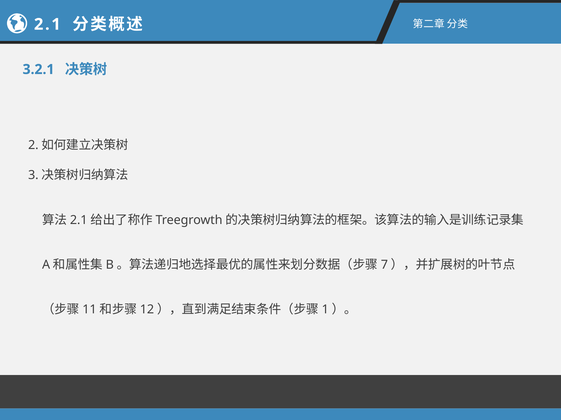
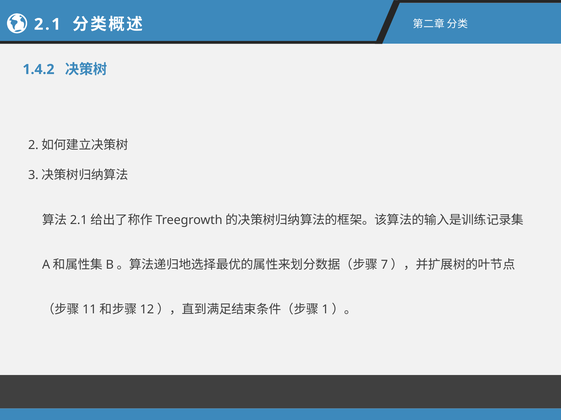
3.2.1: 3.2.1 -> 1.4.2 (39, 70)
